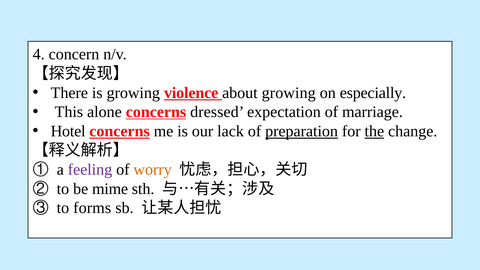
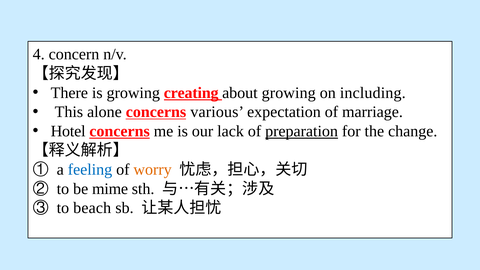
violence: violence -> creating (191, 93)
especially: especially -> including (373, 93)
dressed: dressed -> various (217, 112)
the underline: present -> none (374, 131)
feeling colour: purple -> blue (90, 170)
forms: forms -> beach (92, 208)
